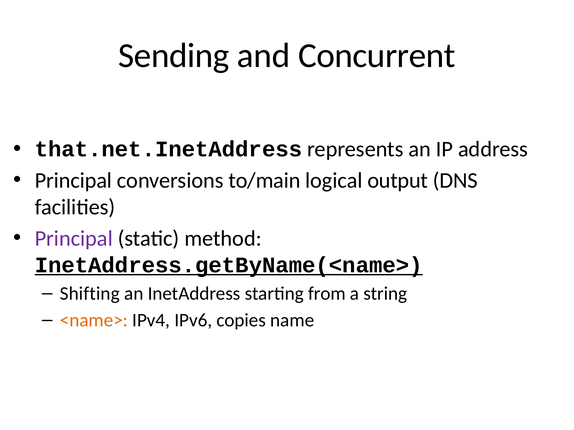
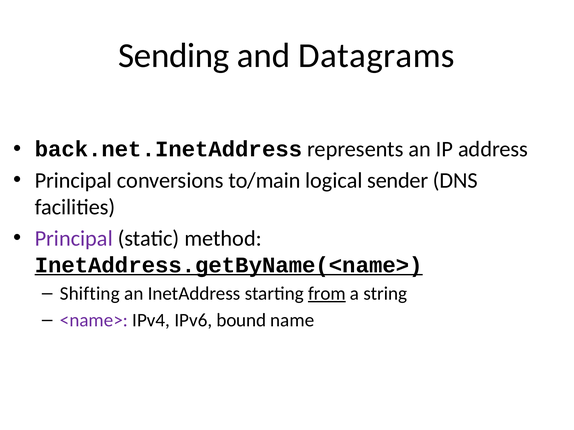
Concurrent: Concurrent -> Datagrams (376, 56)
that.net.InetAddress: that.net.InetAddress -> back.net.InetAddress (168, 149)
output: output -> sender (398, 181)
from underline: none -> present (327, 294)
<name> colour: orange -> purple (94, 321)
copies: copies -> bound (241, 321)
